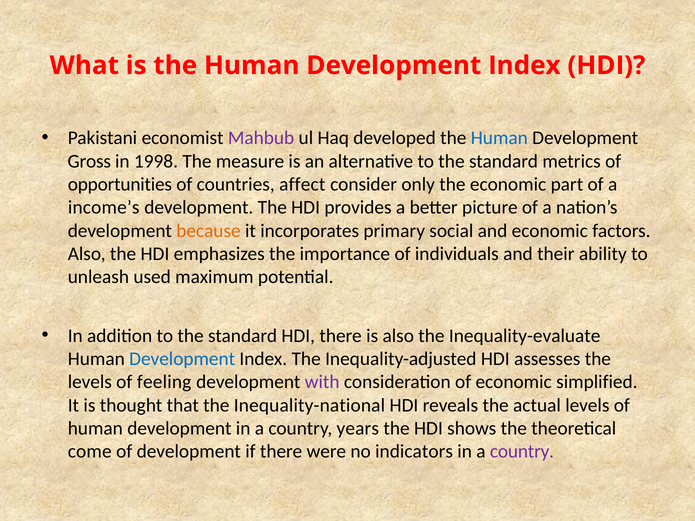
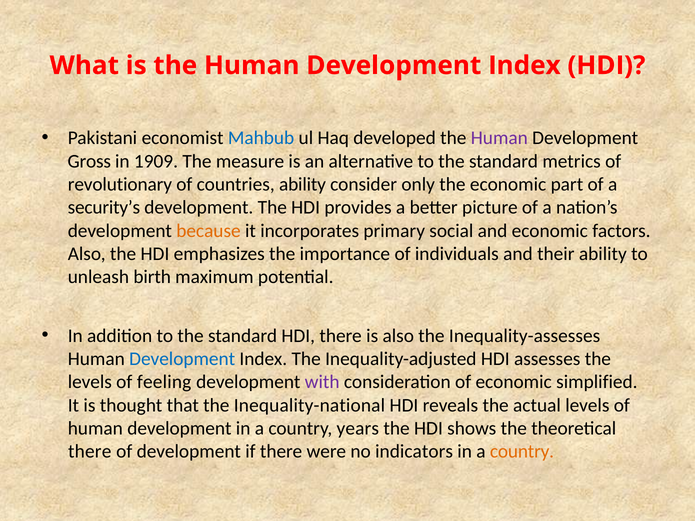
Mahbub colour: purple -> blue (261, 138)
Human colour: blue -> purple (499, 138)
1998: 1998 -> 1909 (156, 161)
opportunities: opportunities -> revolutionary (120, 184)
countries affect: affect -> ability (302, 184)
income’s: income’s -> security’s (104, 208)
used: used -> birth (152, 277)
Inequality-evaluate: Inequality-evaluate -> Inequality-assesses (525, 336)
come: come -> there (90, 452)
country colour: purple -> orange (522, 452)
